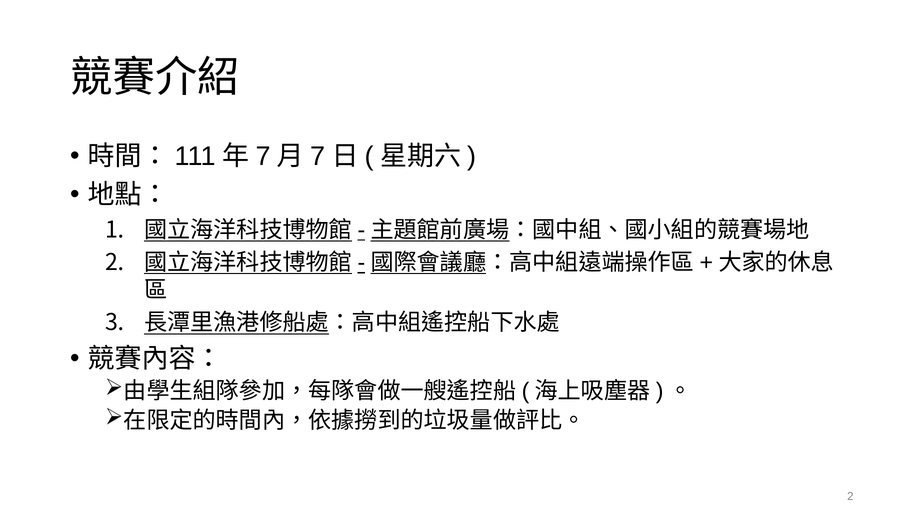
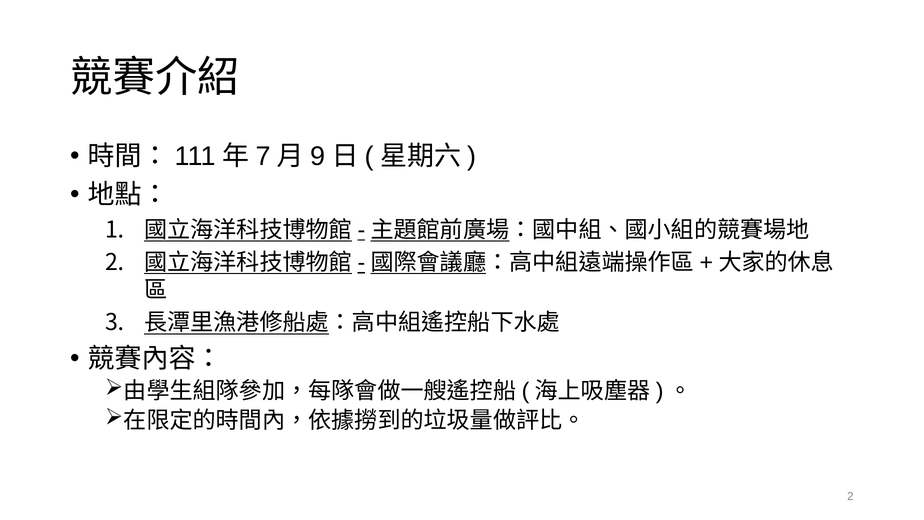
7: 7 -> 9 (318, 156)
